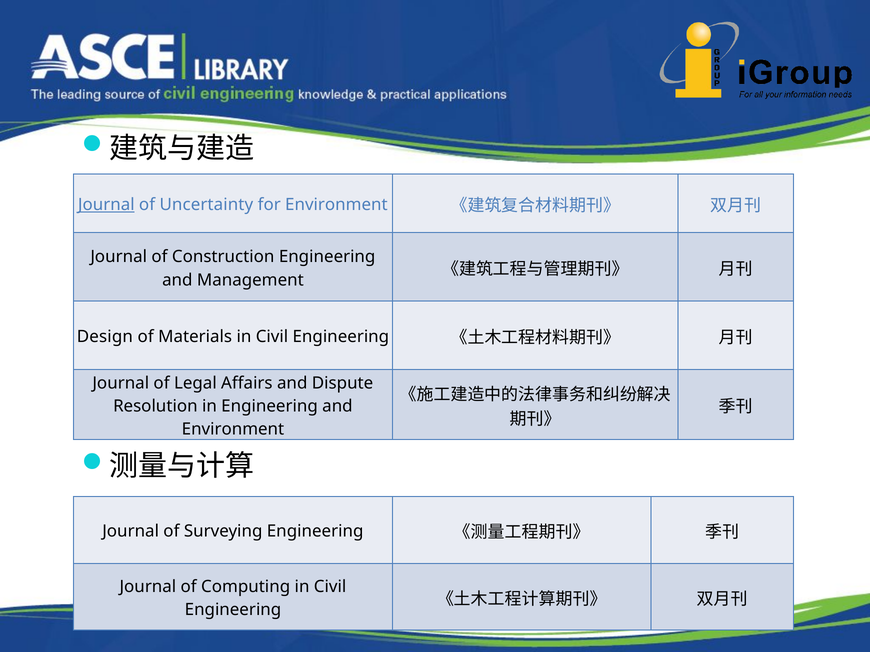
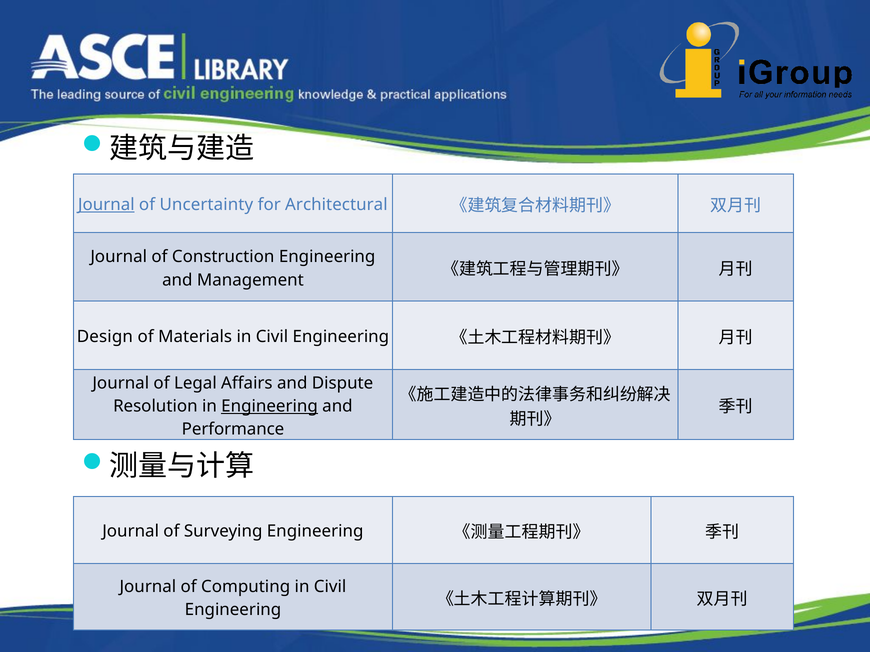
for Environment: Environment -> Architectural (336, 205)
Engineering underline: none -> present (270, 406)
Environment: Environment -> Performance (233, 429)
